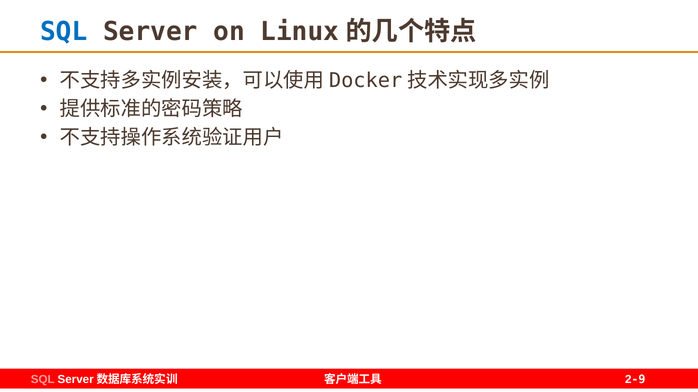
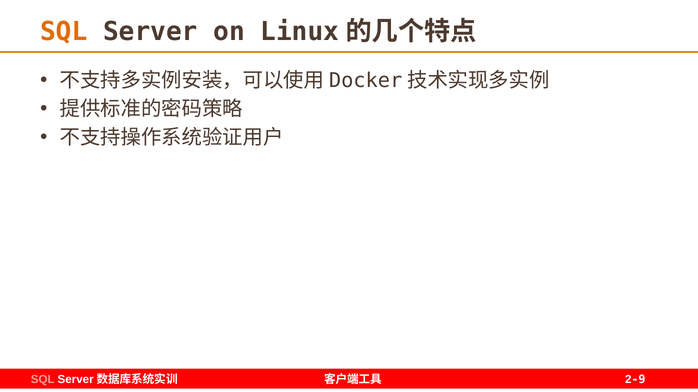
SQL colour: blue -> orange (64, 32)
